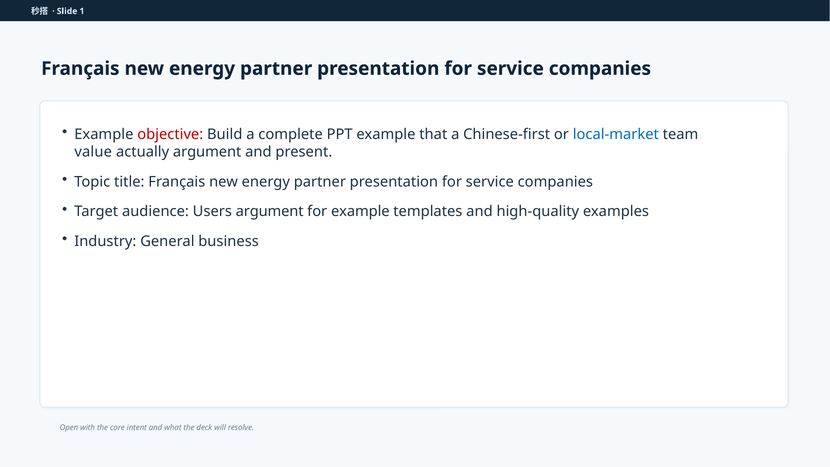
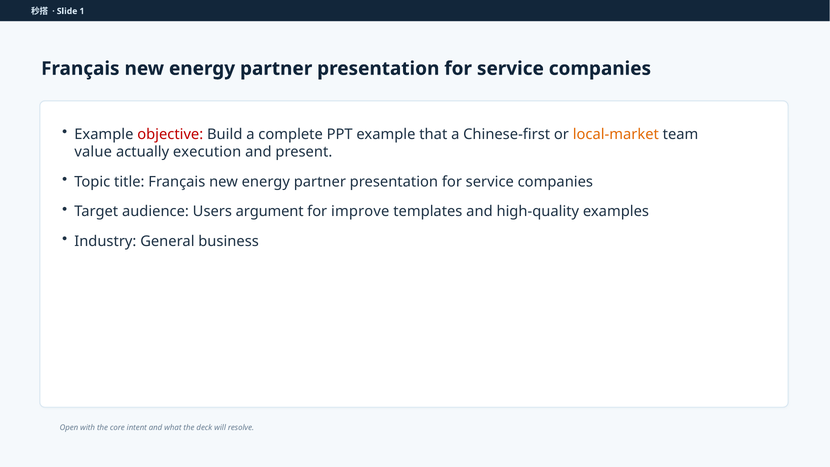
local-market colour: blue -> orange (616, 134)
actually argument: argument -> execution (207, 152)
for example: example -> improve (360, 211)
